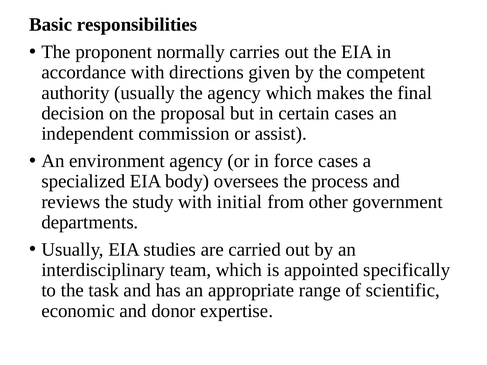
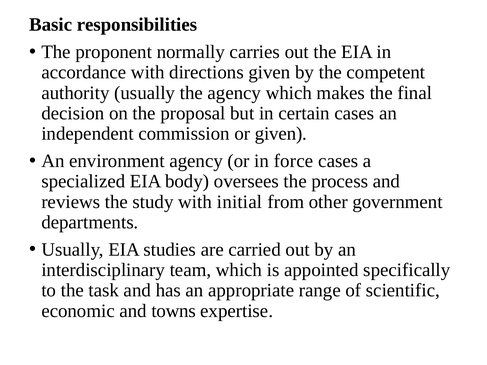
or assist: assist -> given (281, 134)
donor: donor -> towns (174, 311)
